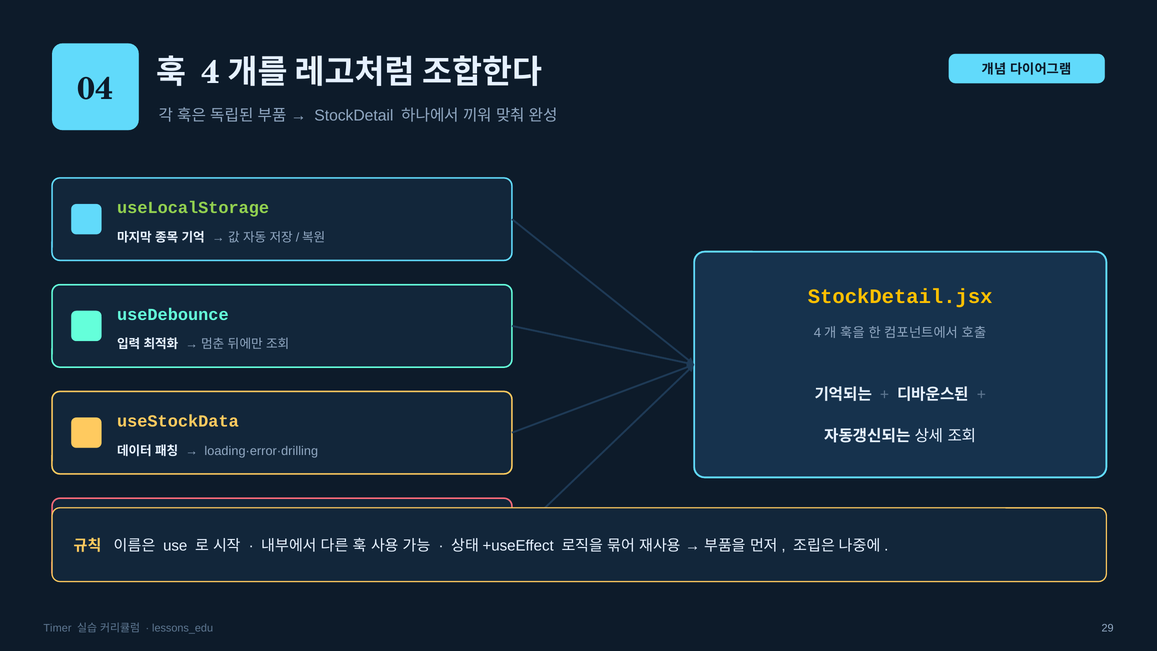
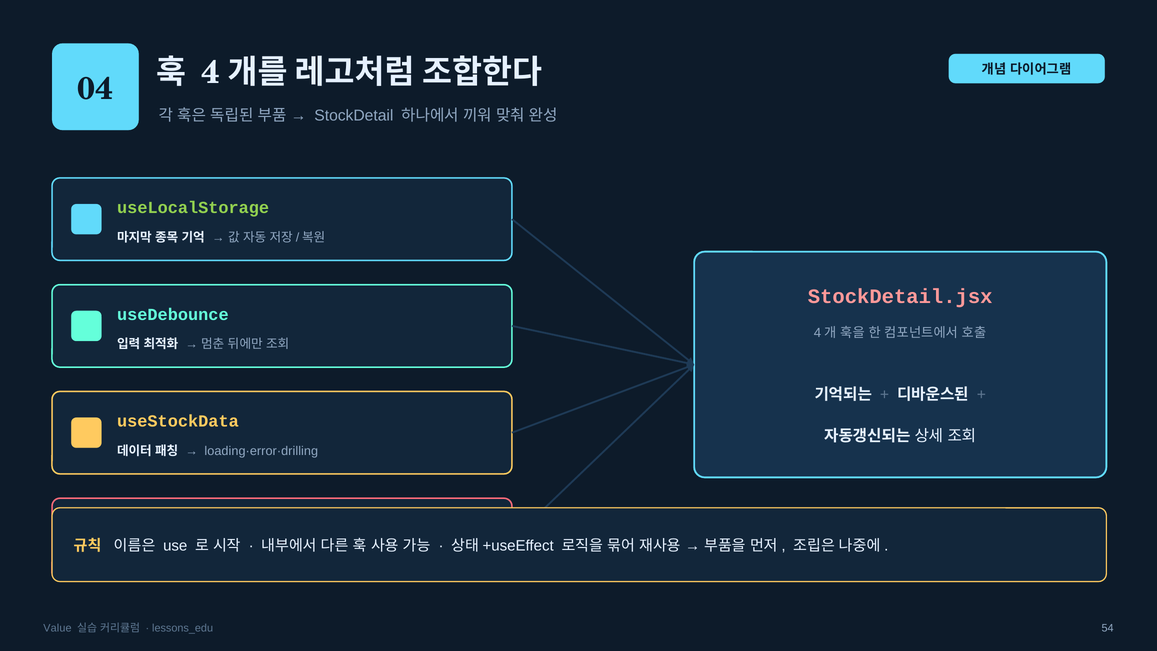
StockDetail.jsx colour: yellow -> pink (900, 296)
Timer: Timer -> Value (57, 628)
29: 29 -> 54 (1108, 628)
